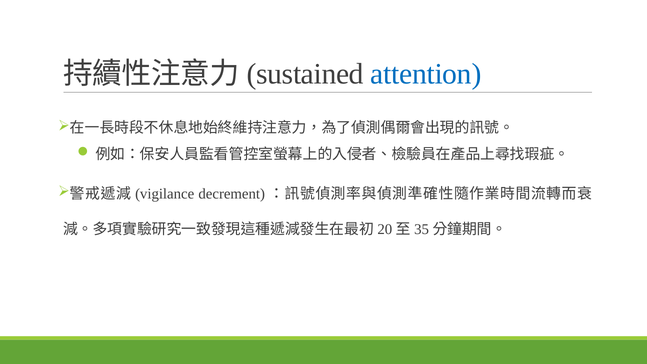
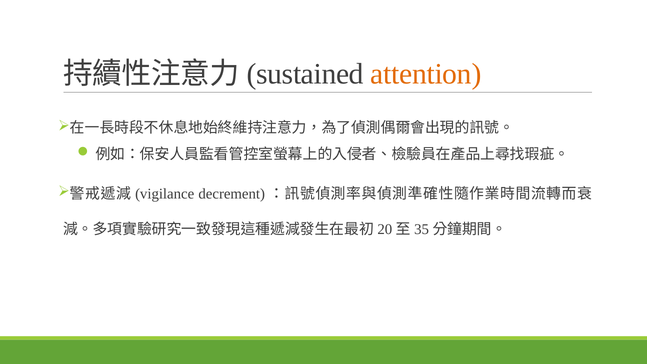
attention colour: blue -> orange (426, 74)
